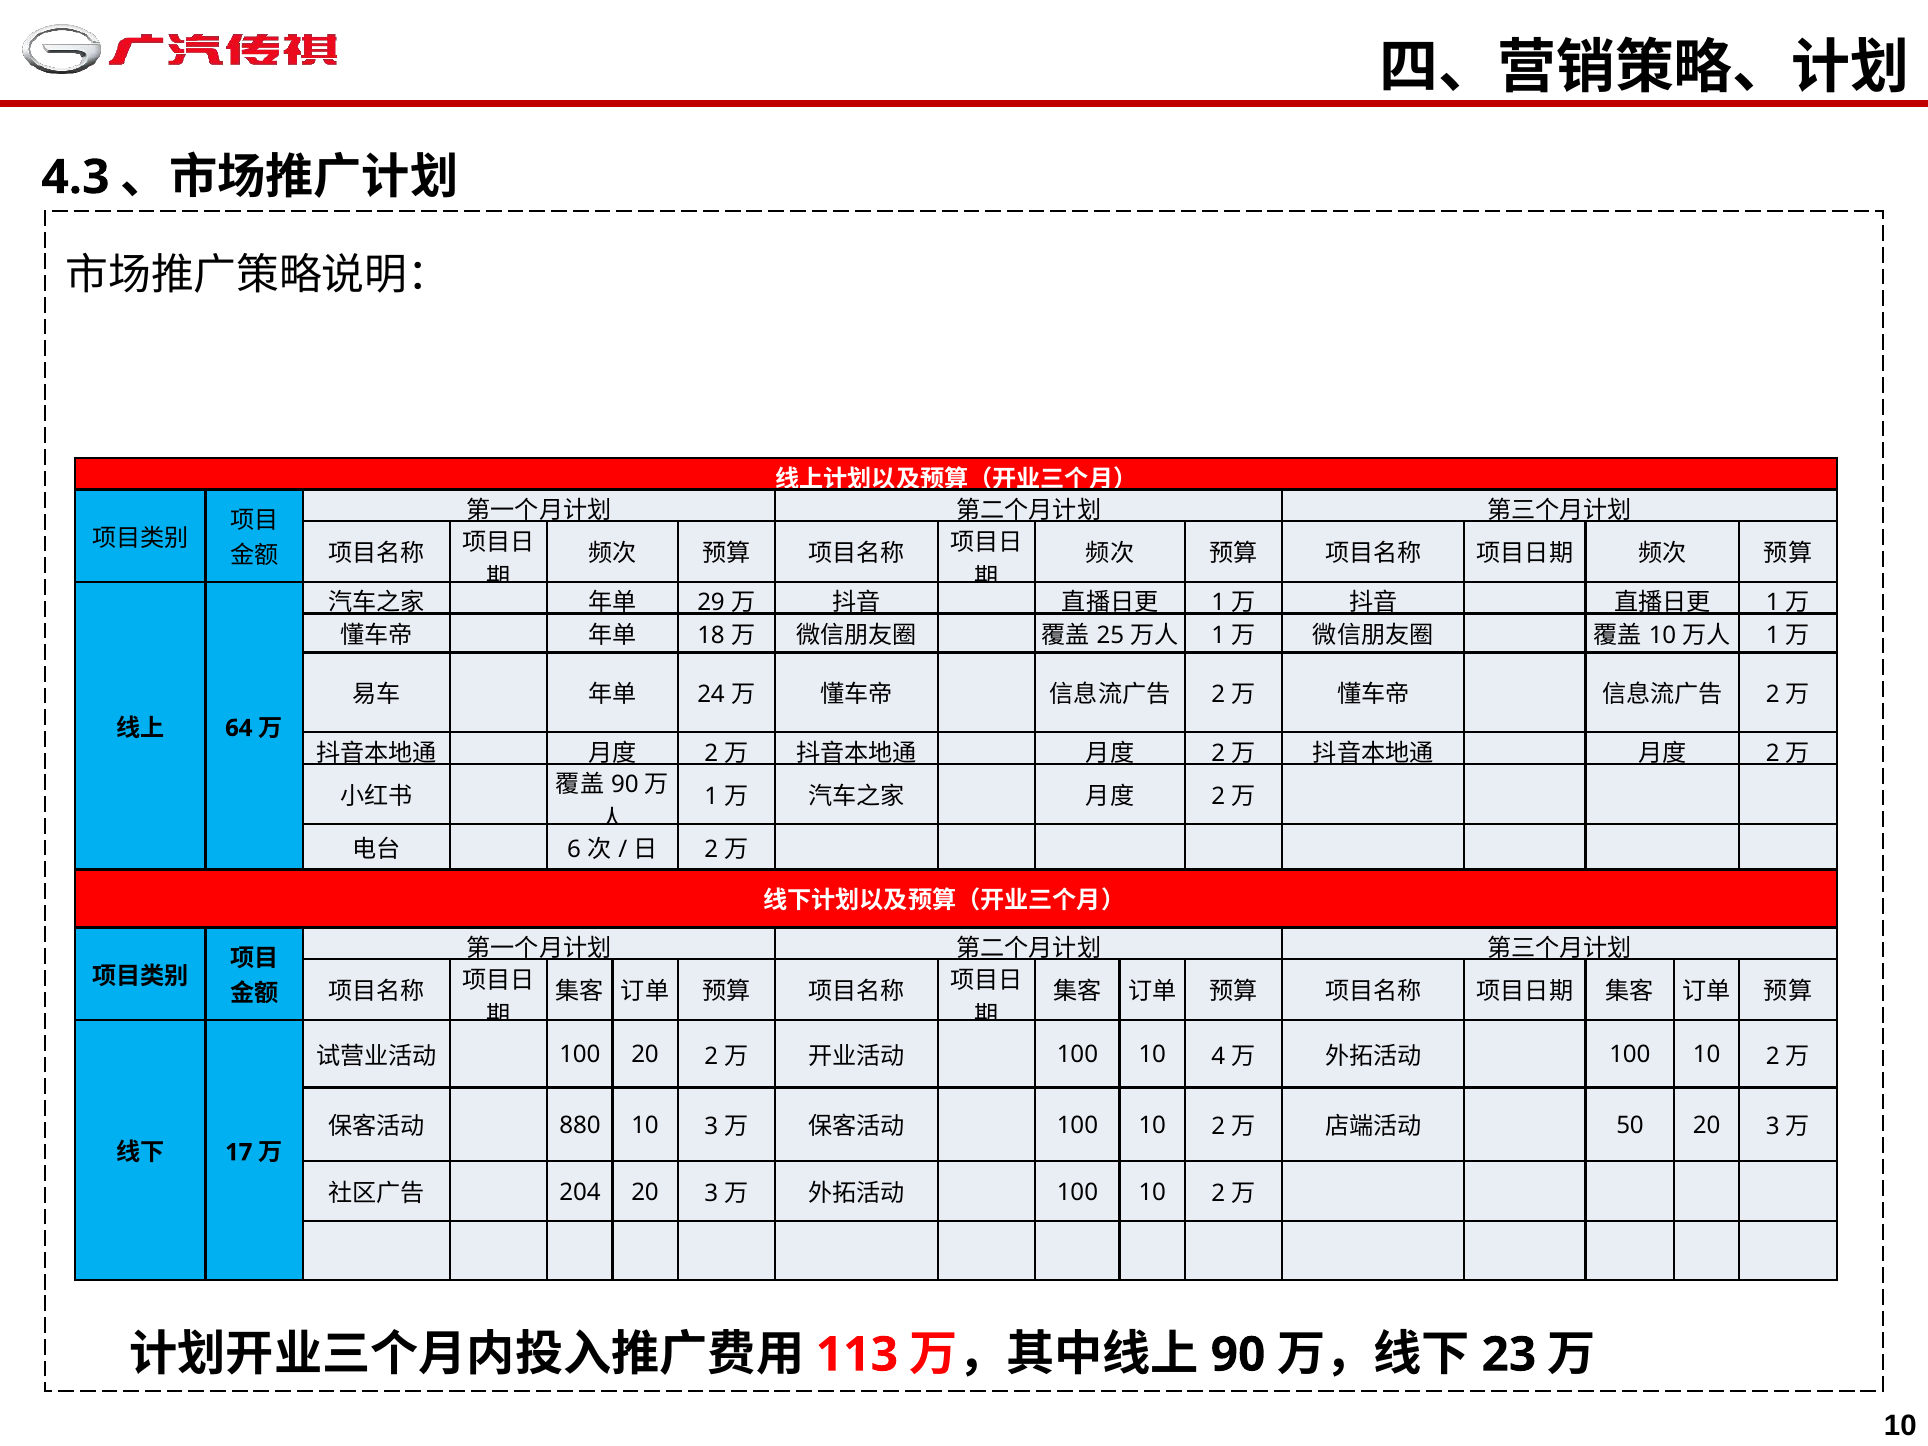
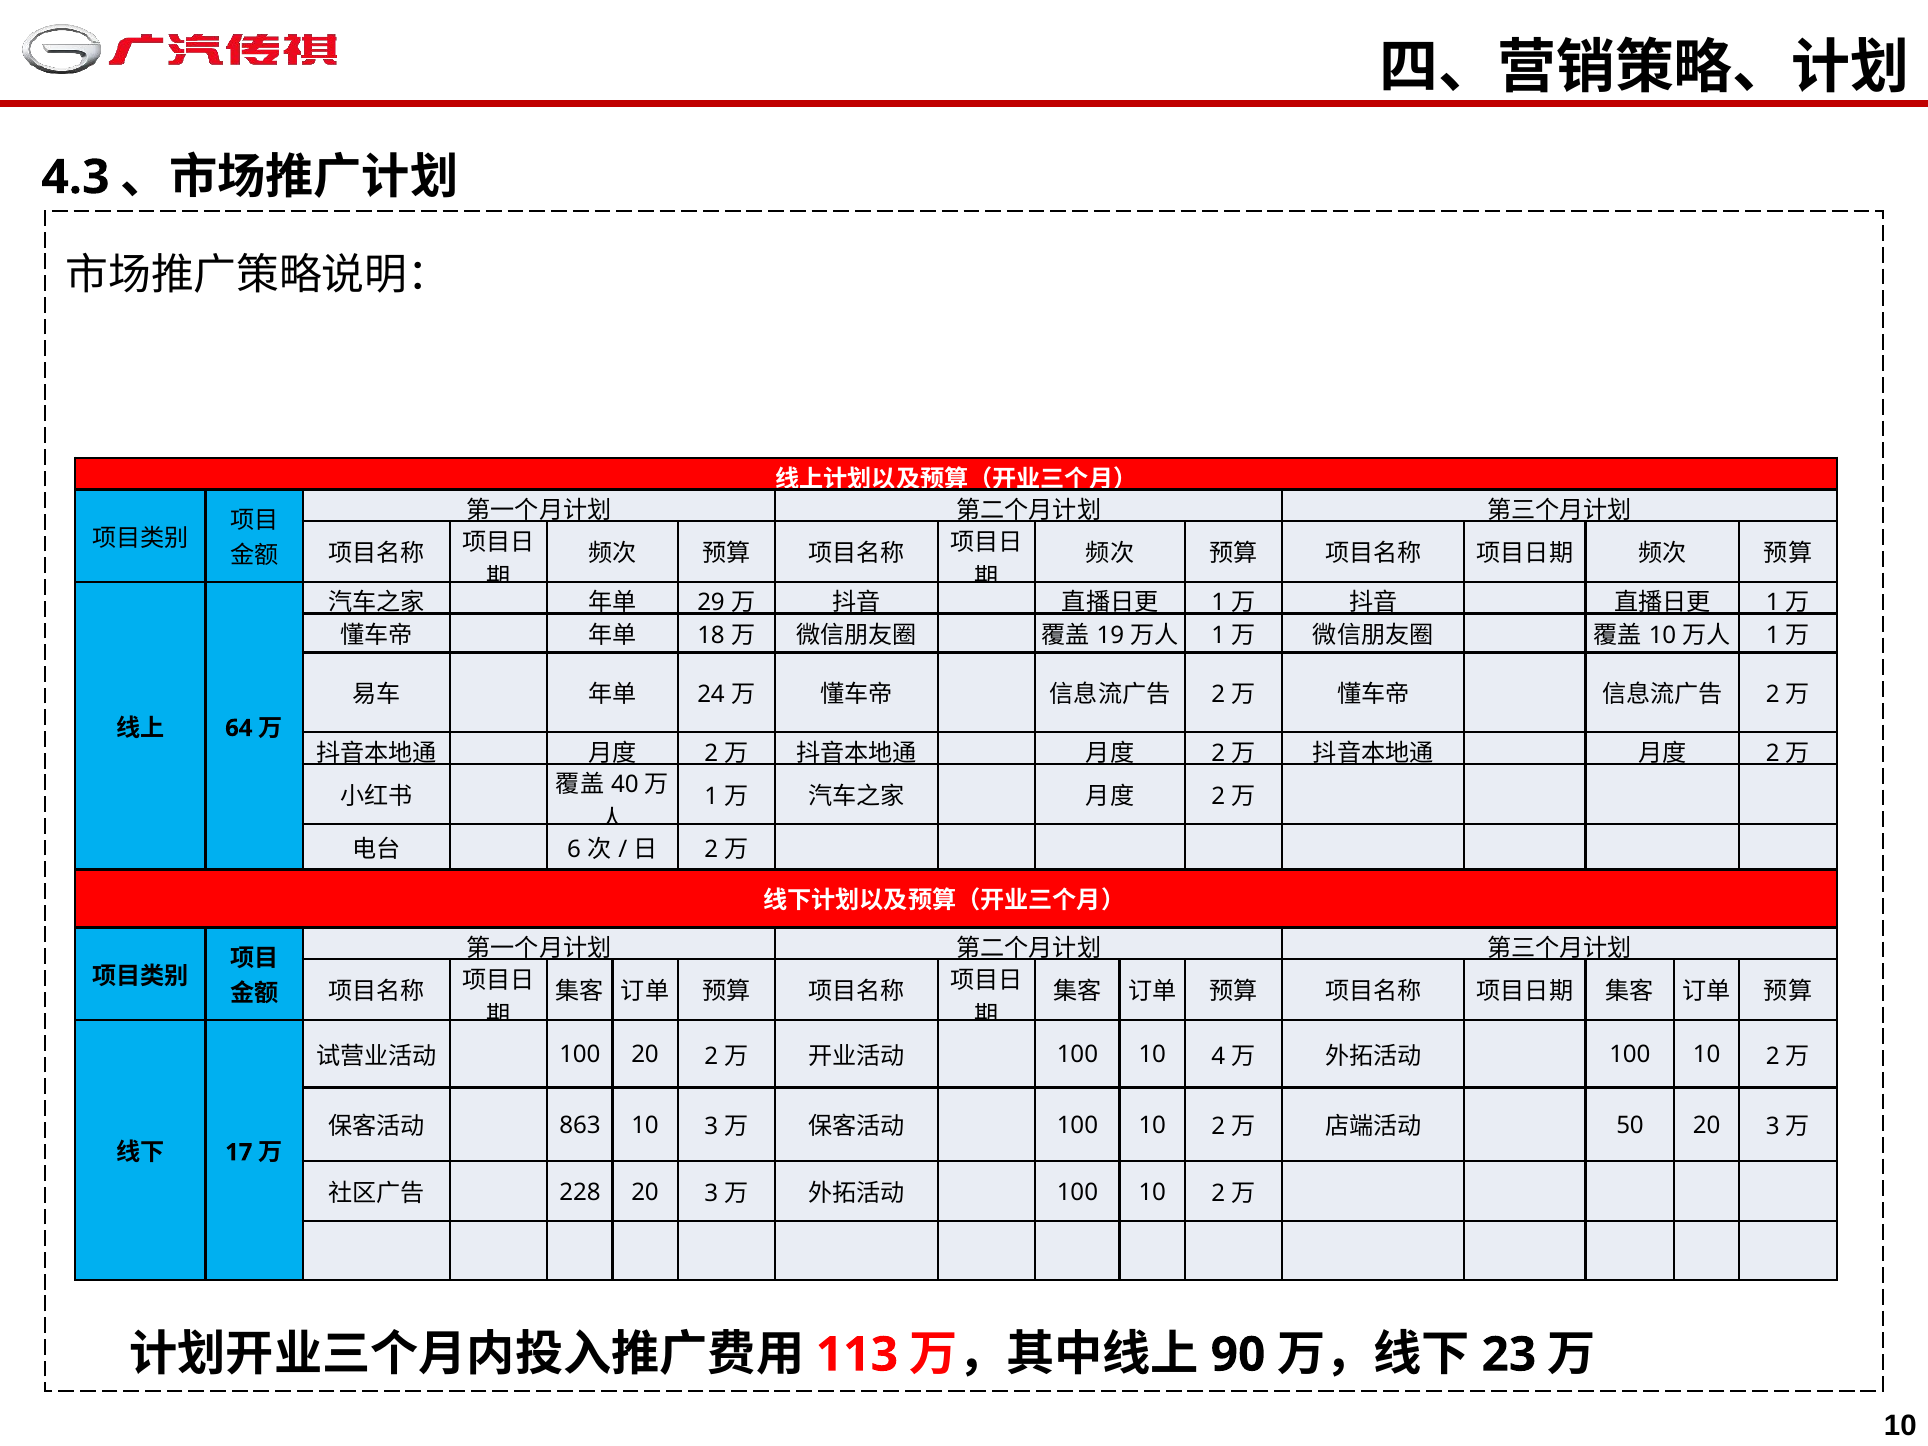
25: 25 -> 19 (1110, 635)
90: 90 -> 40 (625, 785)
880: 880 -> 863 (580, 1126)
204: 204 -> 228 (580, 1192)
